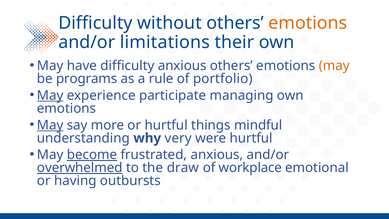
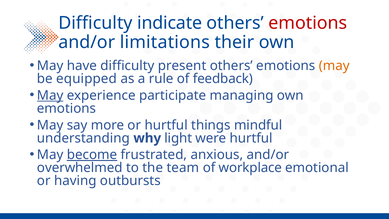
without: without -> indicate (170, 23)
emotions colour: orange -> red (308, 23)
difficulty anxious: anxious -> present (182, 66)
programs: programs -> equipped (87, 79)
portfolio: portfolio -> feedback (223, 79)
May underline: present -> none (50, 125)
very: very -> light (178, 138)
overwhelmed underline: present -> none (80, 168)
draw: draw -> team (183, 168)
